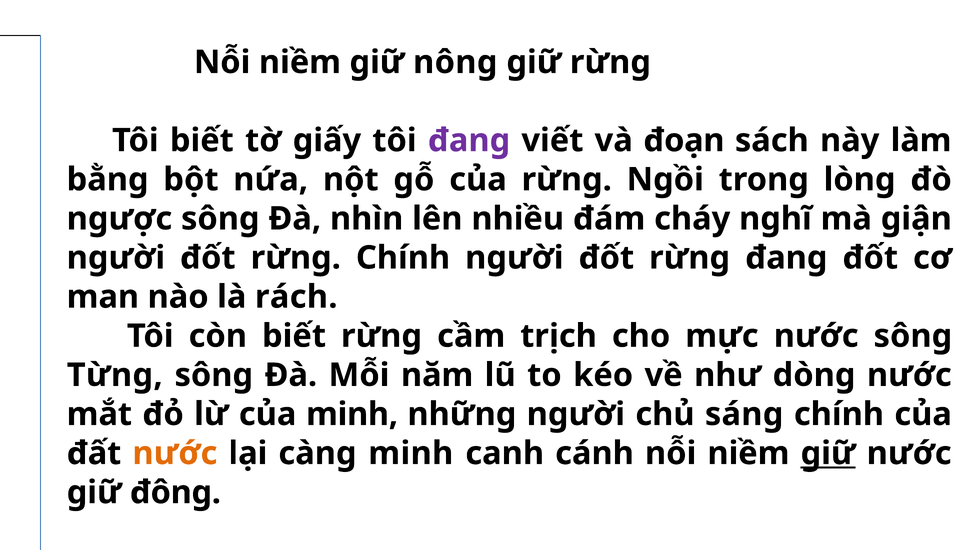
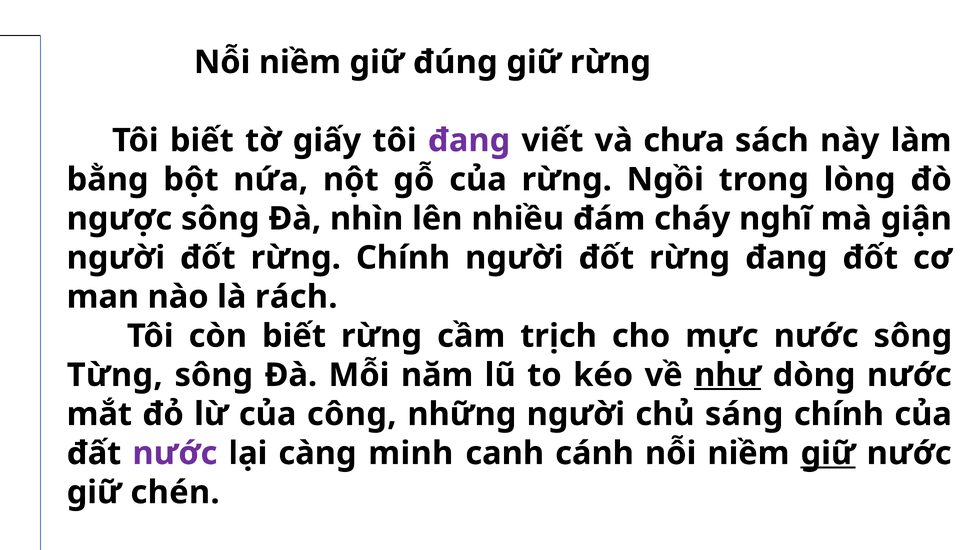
nông: nông -> đúng (455, 62)
đoạn: đoạn -> chưa (684, 141)
như underline: none -> present (728, 375)
của minh: minh -> công (352, 414)
nước colour: orange -> purple (175, 453)
đông: đông -> chén (175, 493)
